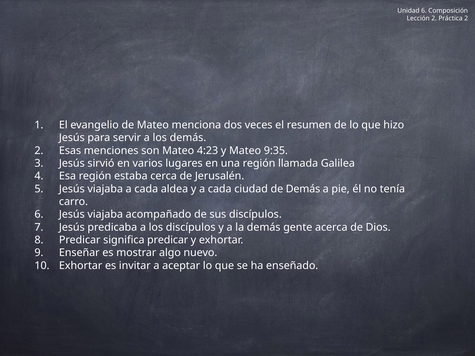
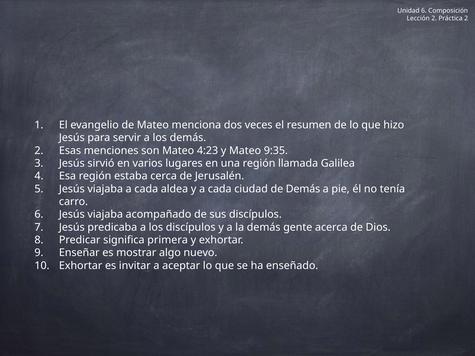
significa predicar: predicar -> primera (168, 240)
